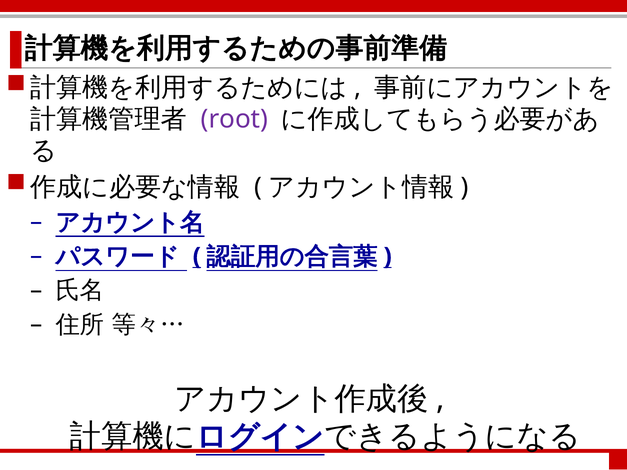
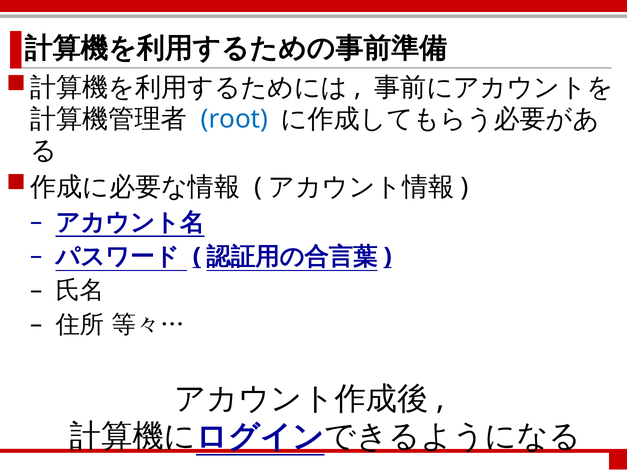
root colour: purple -> blue (234, 119)
